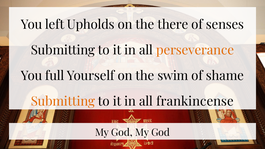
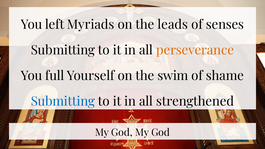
Upholds: Upholds -> Myriads (91, 25)
there: there -> leads (173, 25)
Submitting colour: orange -> blue (63, 101)
frankincense: frankincense -> strengthened (195, 101)
